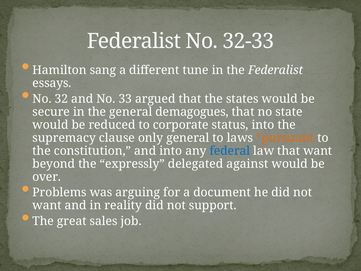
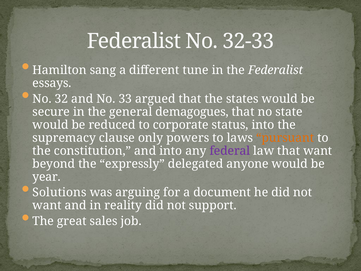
only general: general -> powers (188, 138)
federal colour: blue -> purple (230, 151)
against: against -> anyone (247, 164)
over: over -> year (47, 177)
Problems: Problems -> Solutions (59, 192)
